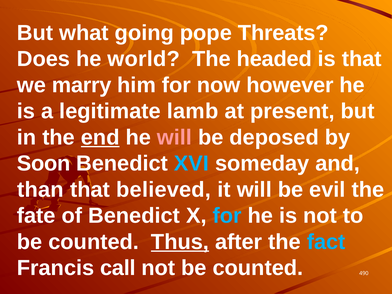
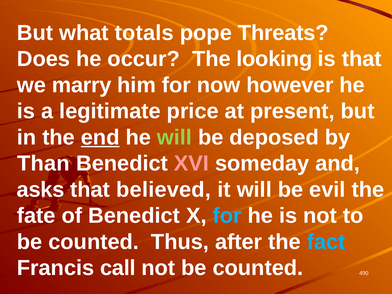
going: going -> totals (144, 33)
world: world -> occur (144, 59)
headed: headed -> looking (274, 59)
lamb: lamb -> price (193, 111)
will colour: pink -> light green (175, 137)
Soon: Soon -> Than (43, 163)
XVI colour: light blue -> pink (191, 163)
than: than -> asks (41, 190)
Thus underline: present -> none (180, 242)
